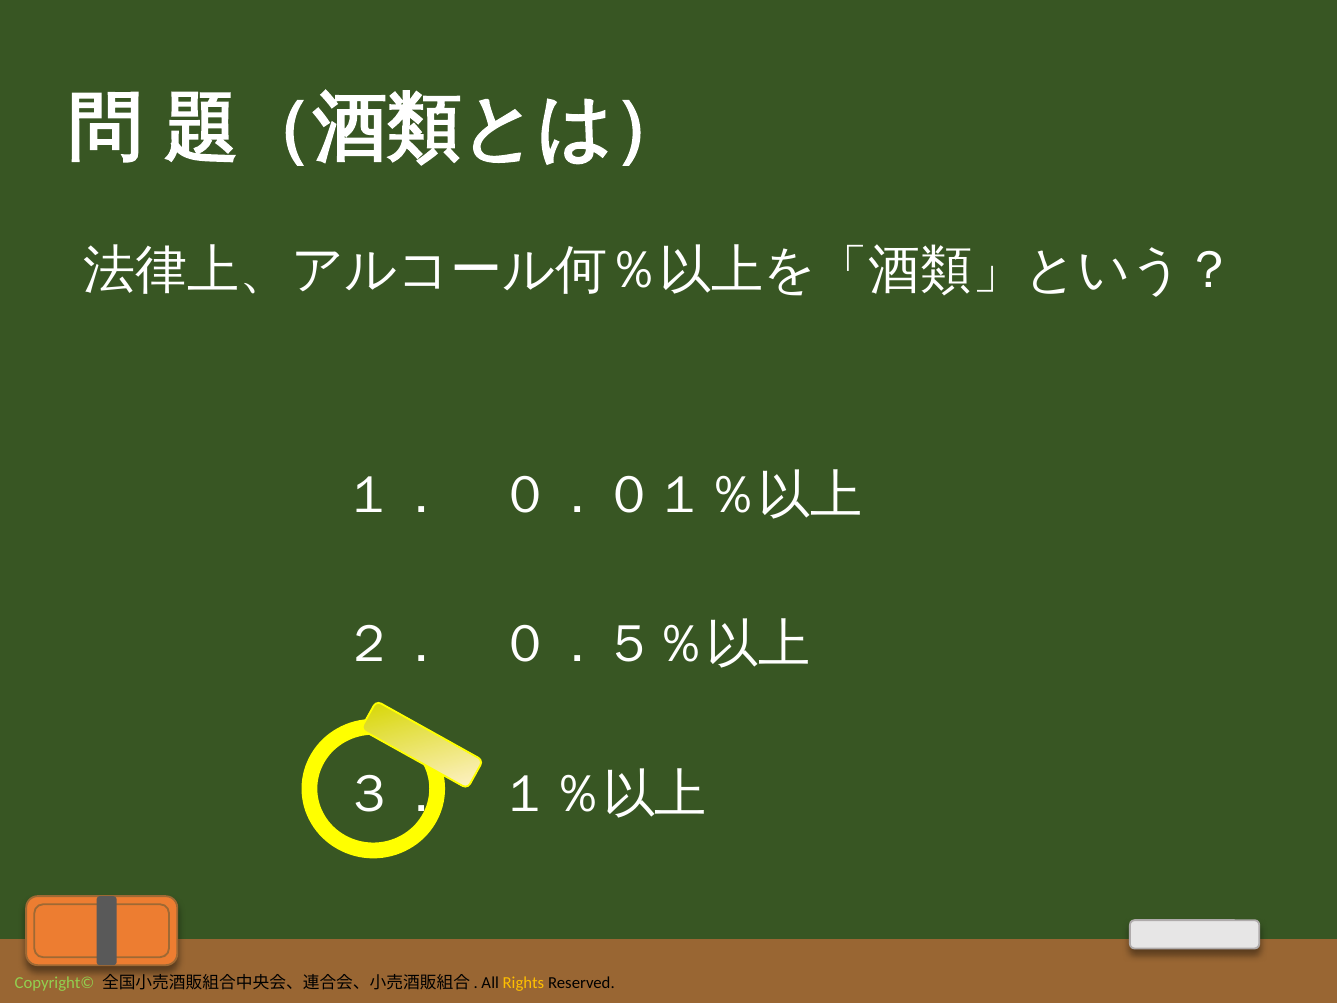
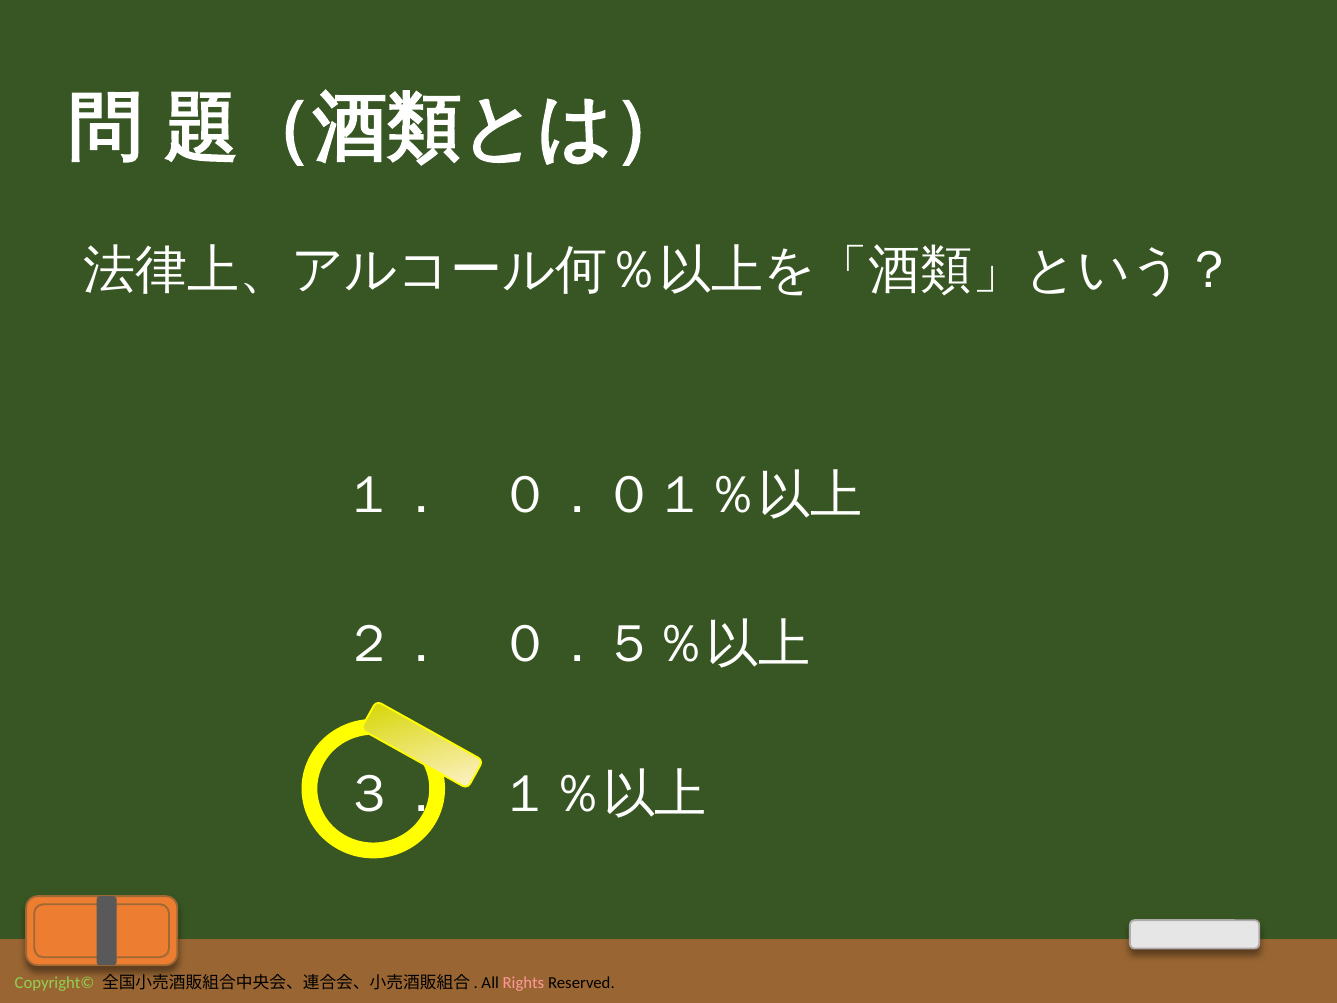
Rights colour: yellow -> pink (523, 983)
